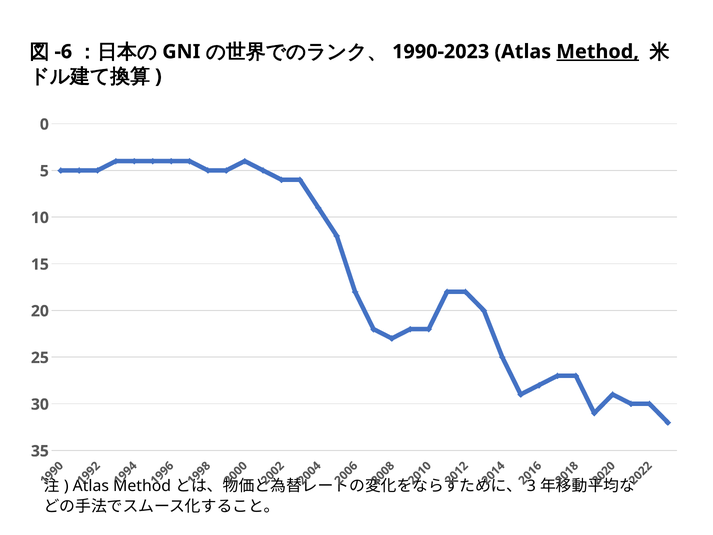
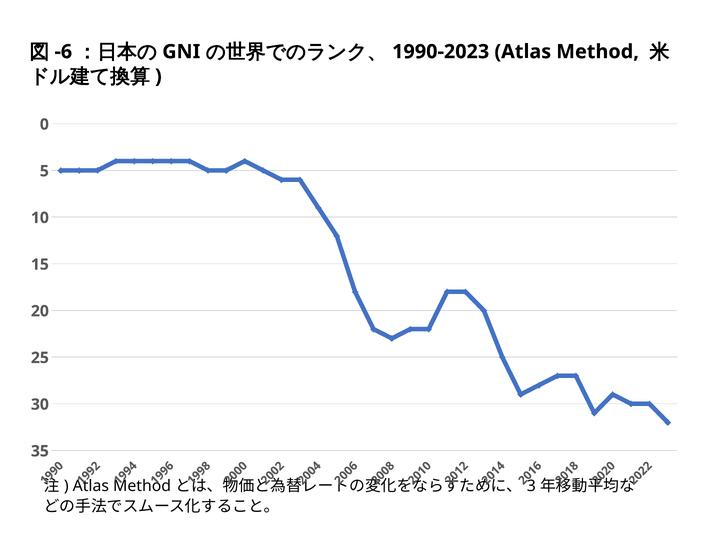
Method underline: present -> none (598, 52)
